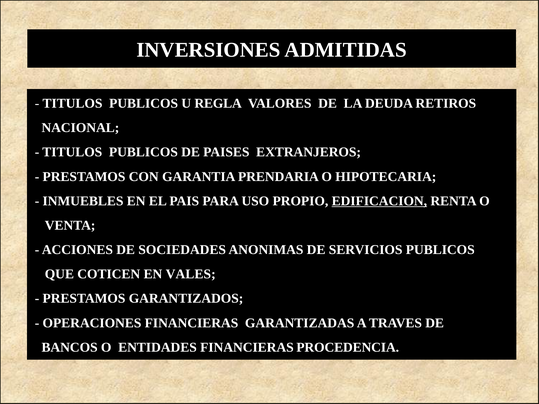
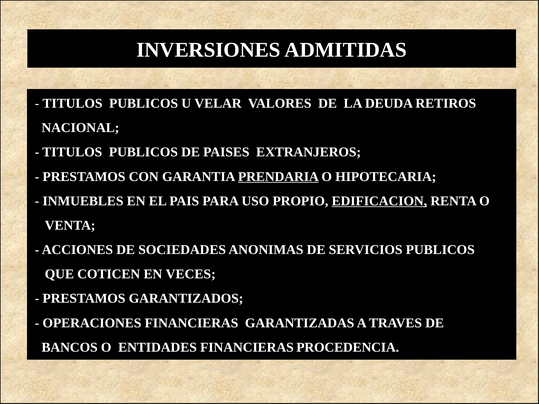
REGLA: REGLA -> VELAR (218, 103)
PRENDARIA underline: none -> present (278, 177)
VALES: VALES -> VECES (191, 274)
